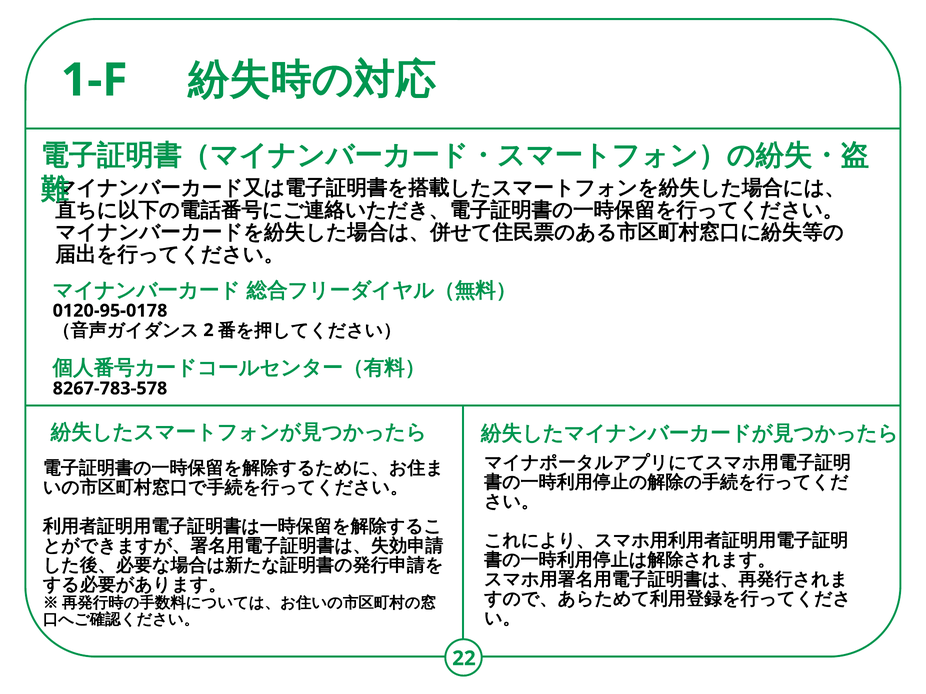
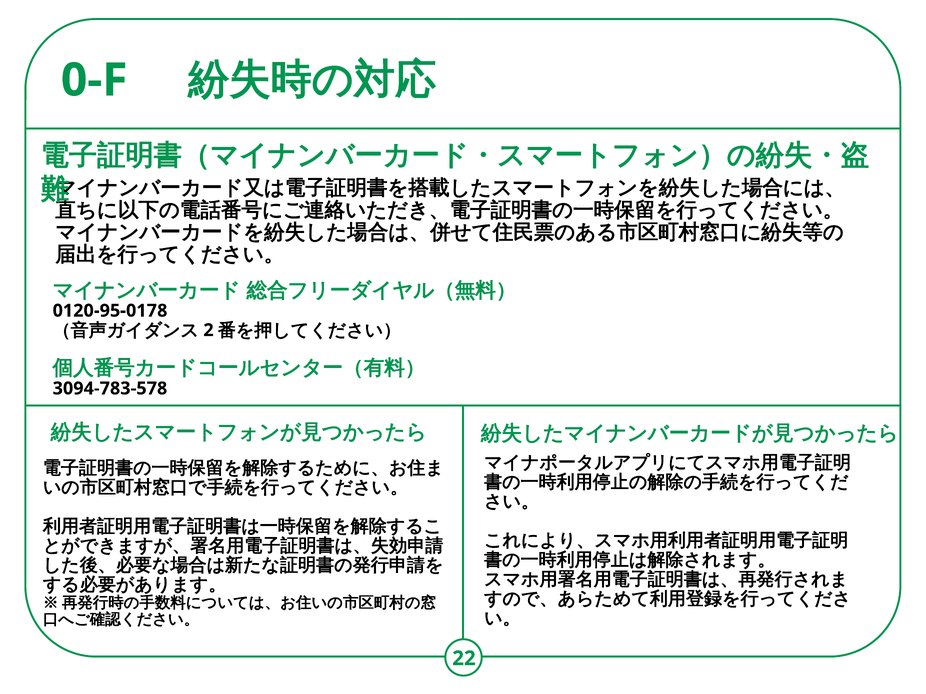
1-F: 1-F -> 0-F (94, 80)
8267-783-578: 8267-783-578 -> 3094-783-578 (110, 389)
